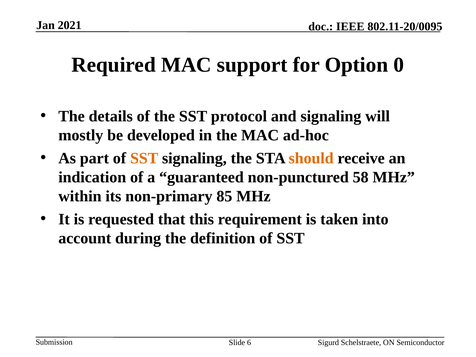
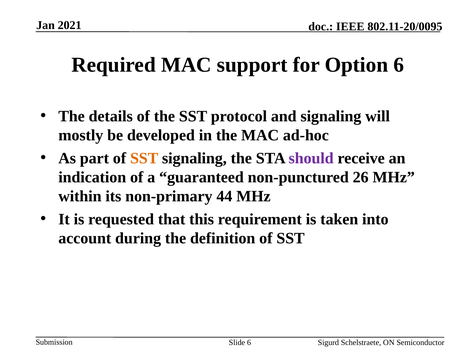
Option 0: 0 -> 6 (399, 65)
should colour: orange -> purple (311, 158)
58: 58 -> 26 (361, 177)
85: 85 -> 44 (224, 196)
